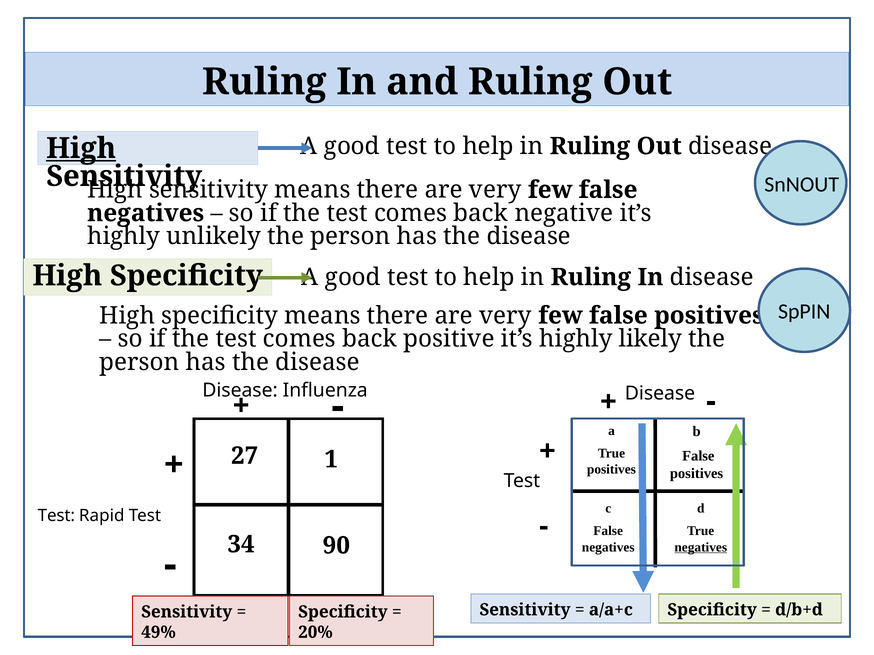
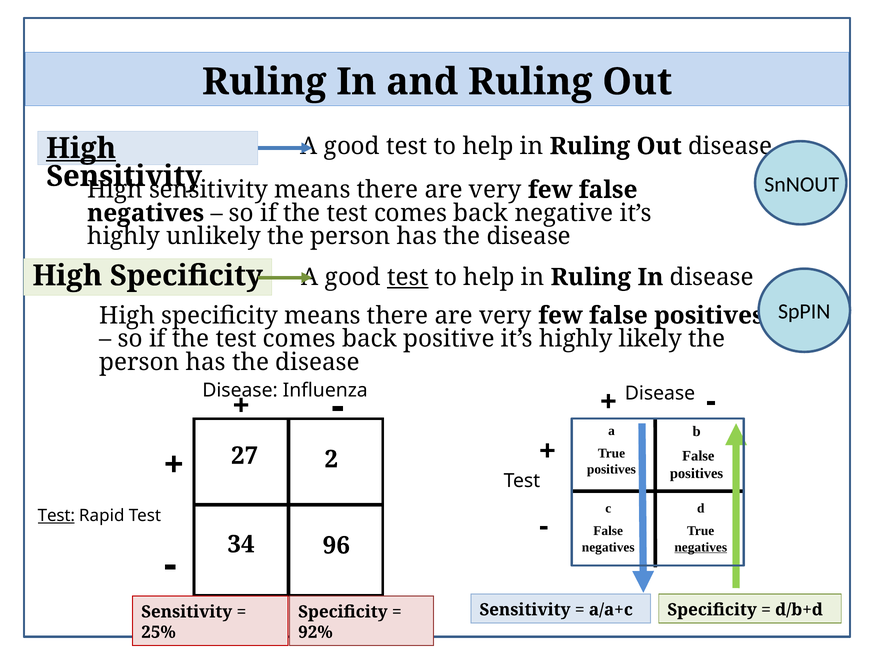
test underline: none -> present (408, 277)
1: 1 -> 2 (331, 460)
Test underline: none -> present (56, 516)
90: 90 -> 96 (336, 546)
49%: 49% -> 25% (158, 633)
20%: 20% -> 92% (315, 633)
